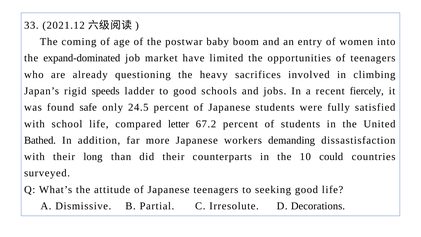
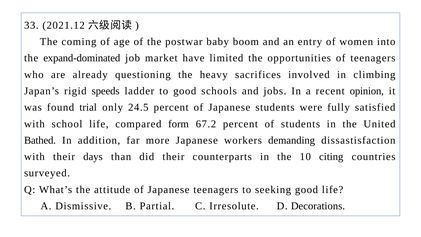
fiercely: fiercely -> opinion (367, 91)
safe: safe -> trial (88, 107)
letter: letter -> form (179, 124)
long: long -> days (93, 157)
could: could -> citing (331, 157)
